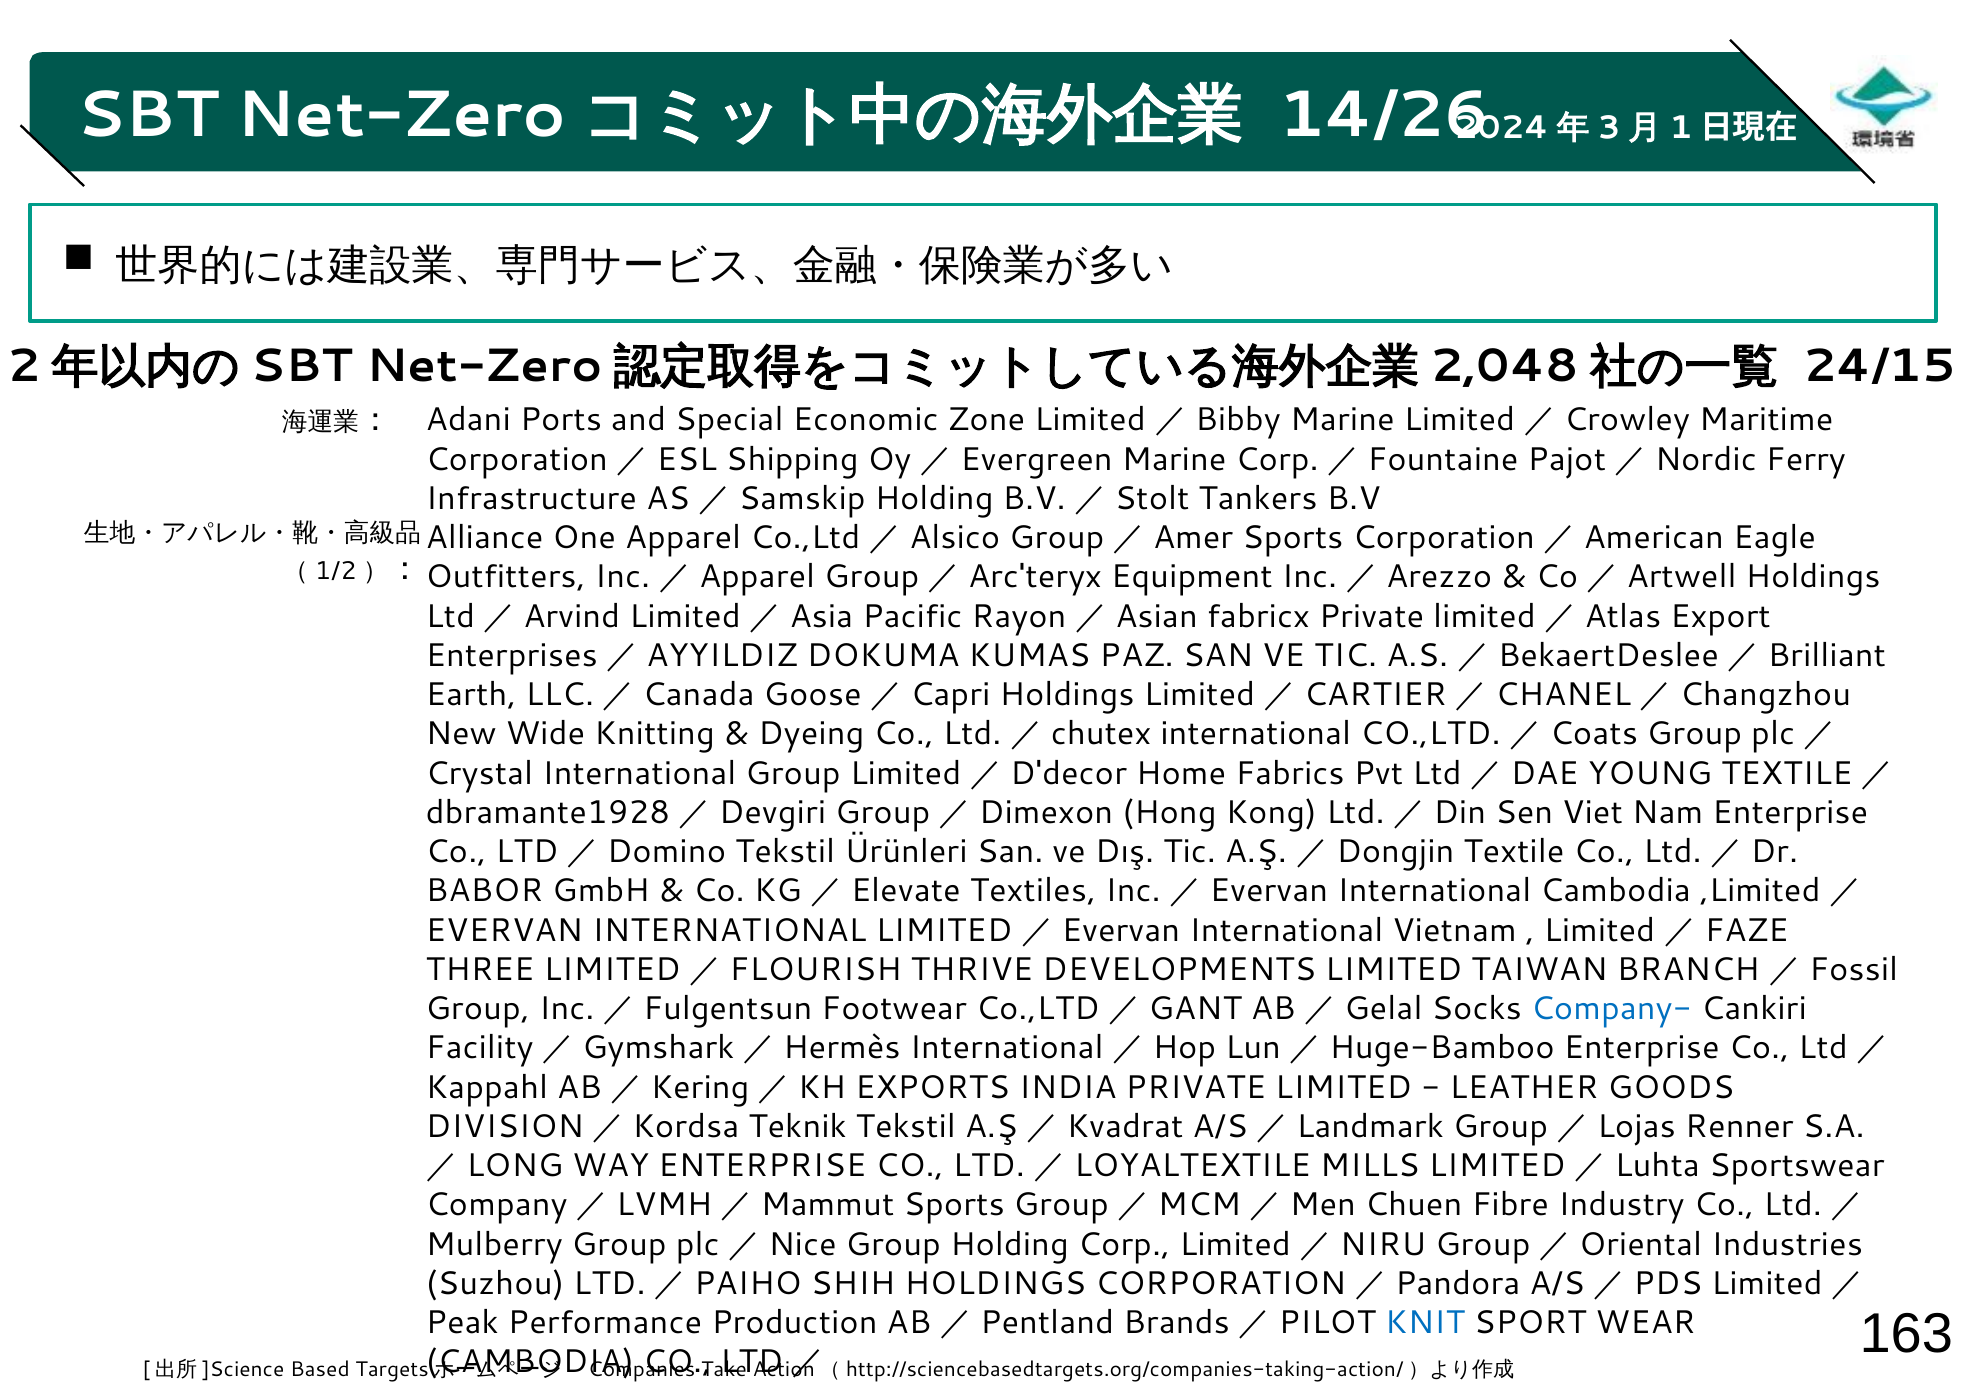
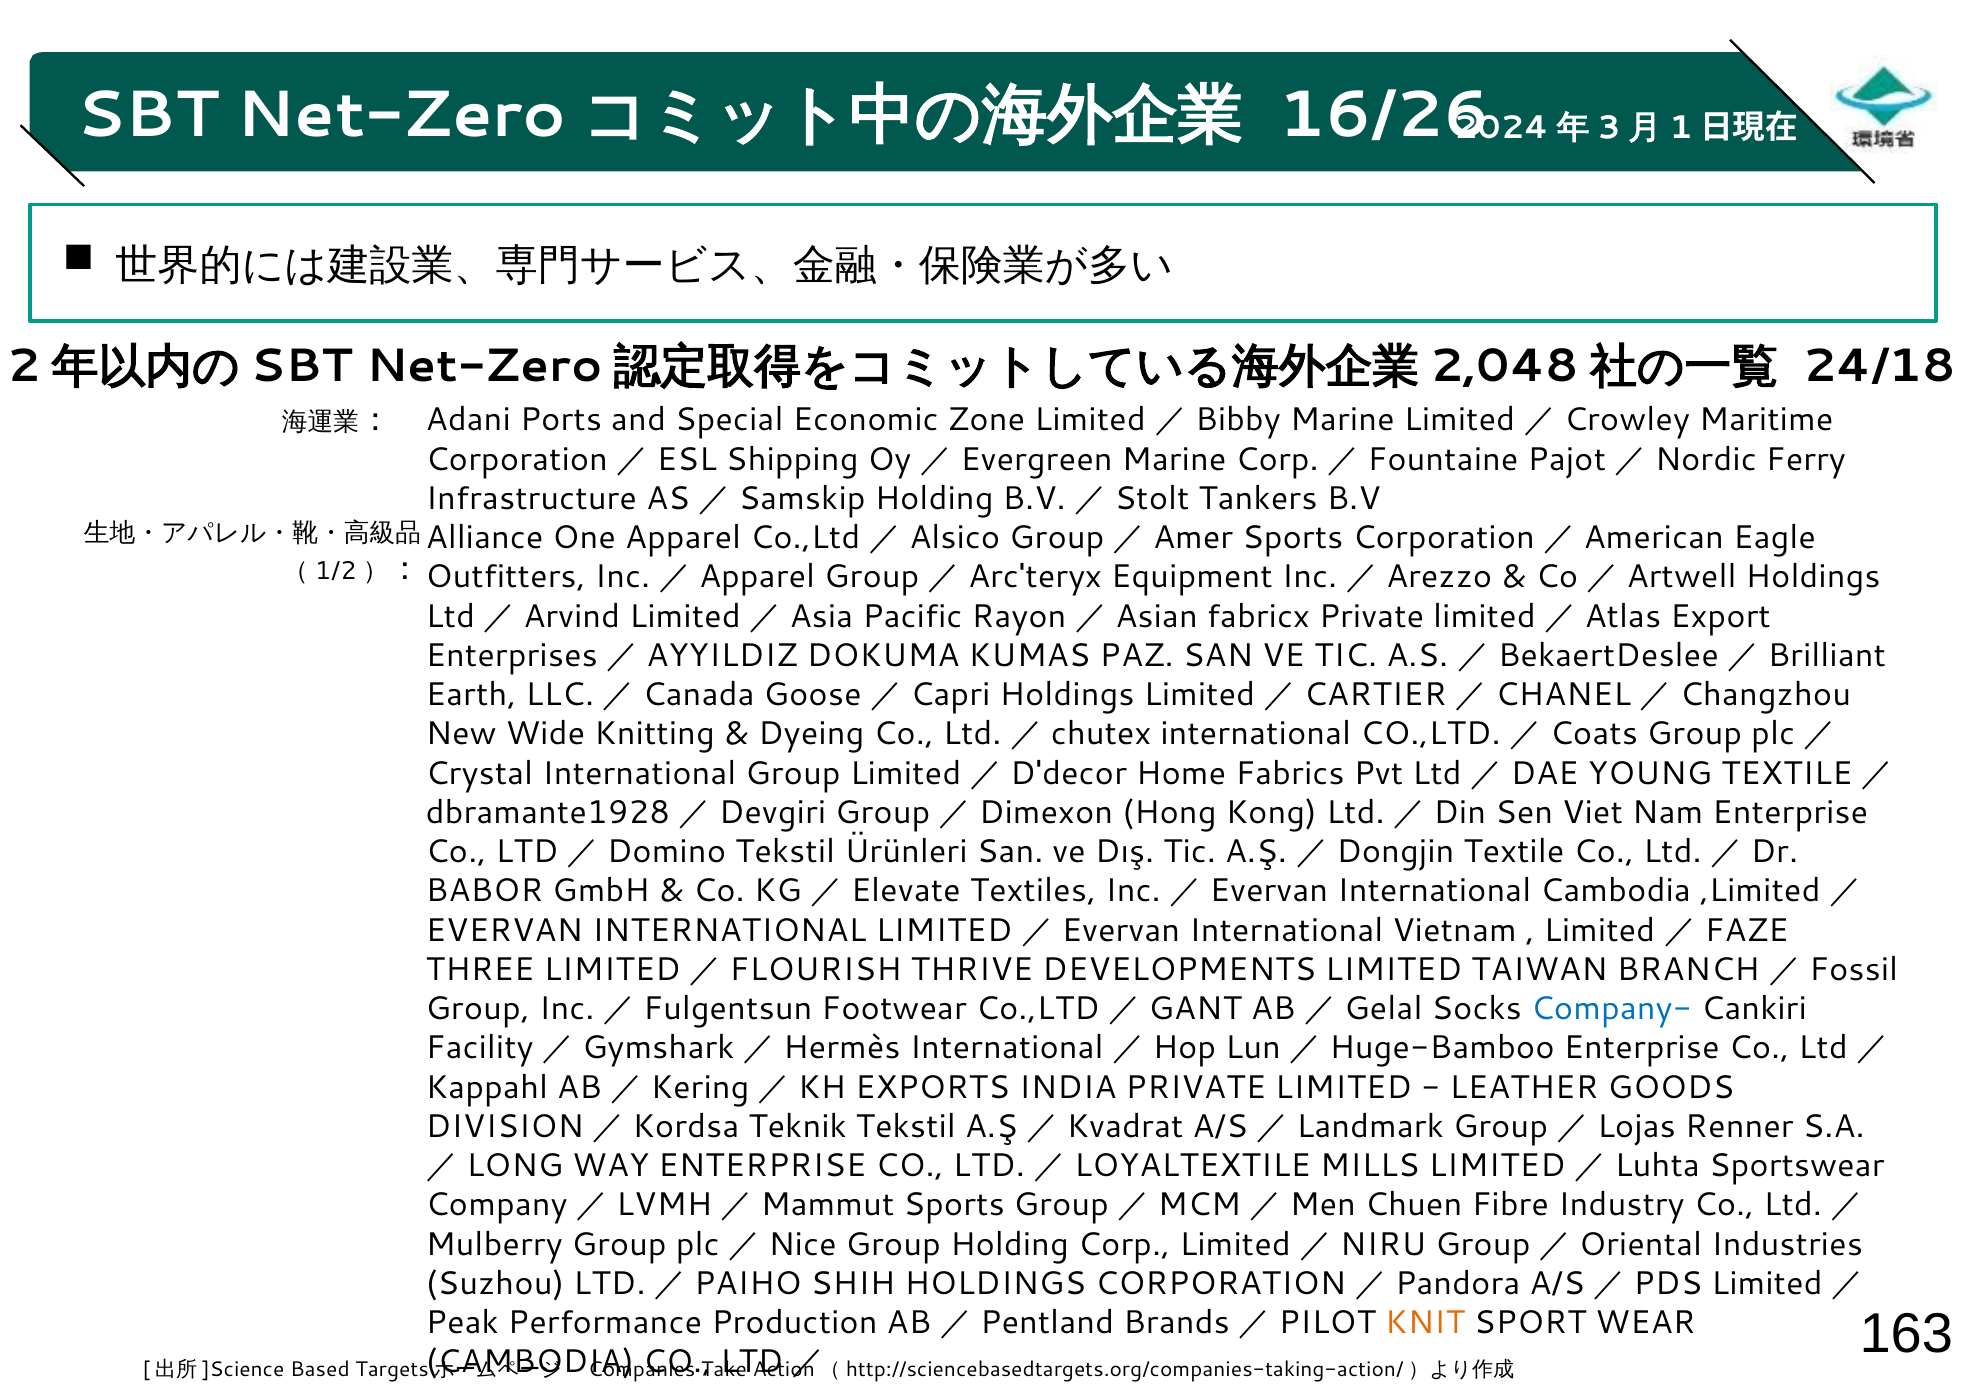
14/26: 14/26 -> 16/26 (1384, 115)
24/15: 24/15 -> 24/18 (1879, 366)
KNIT colour: blue -> orange (1425, 1323)
